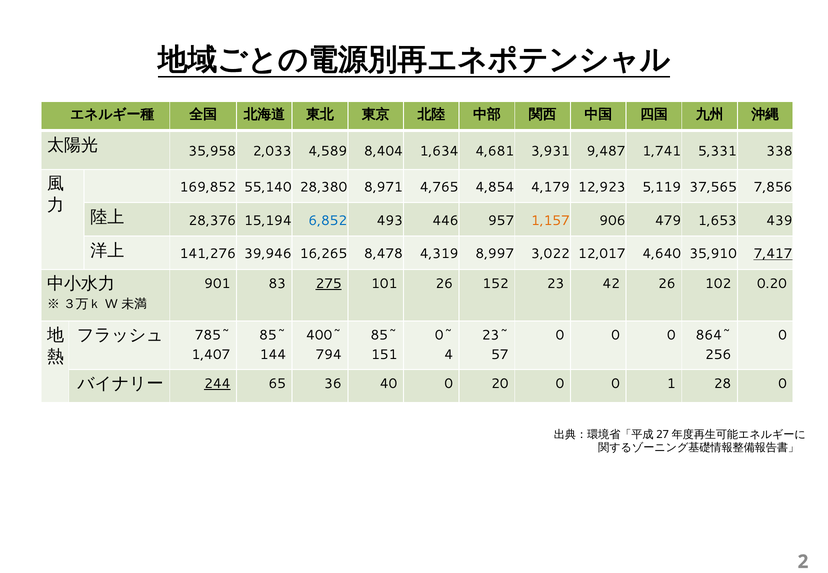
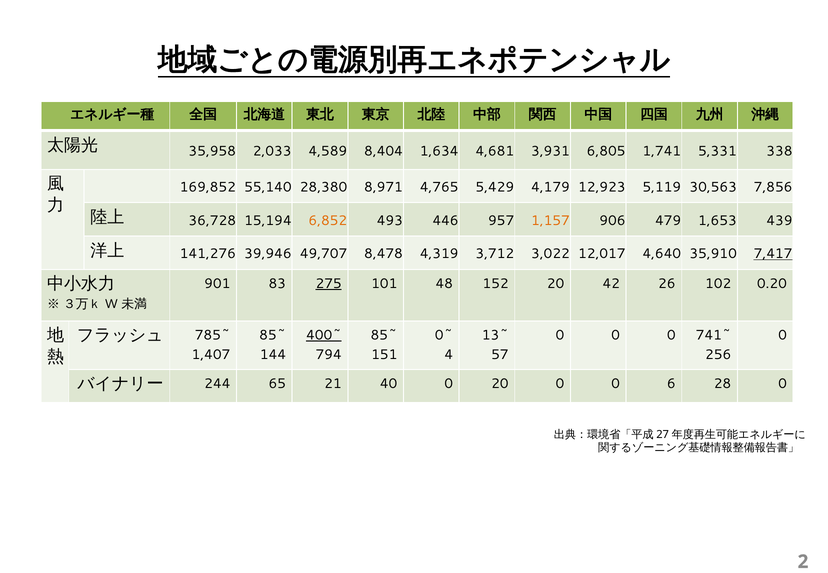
9,487: 9,487 -> 6,805 (606, 151)
4,854: 4,854 -> 5,429 (495, 187)
37,565: 37,565 -> 30,563 (713, 187)
28,376: 28,376 -> 36,728 (212, 221)
6,852 colour: blue -> orange (328, 221)
16,265: 16,265 -> 49,707 (324, 254)
8,997: 8,997 -> 3,712 (495, 254)
101 26: 26 -> 48 (444, 284)
152 23: 23 -> 20 (556, 284)
400~ underline: none -> present (324, 335)
23~: 23~ -> 13~ (495, 335)
864~: 864~ -> 741~ (713, 335)
244 underline: present -> none (217, 384)
36: 36 -> 21 (333, 384)
1: 1 -> 6 (671, 384)
